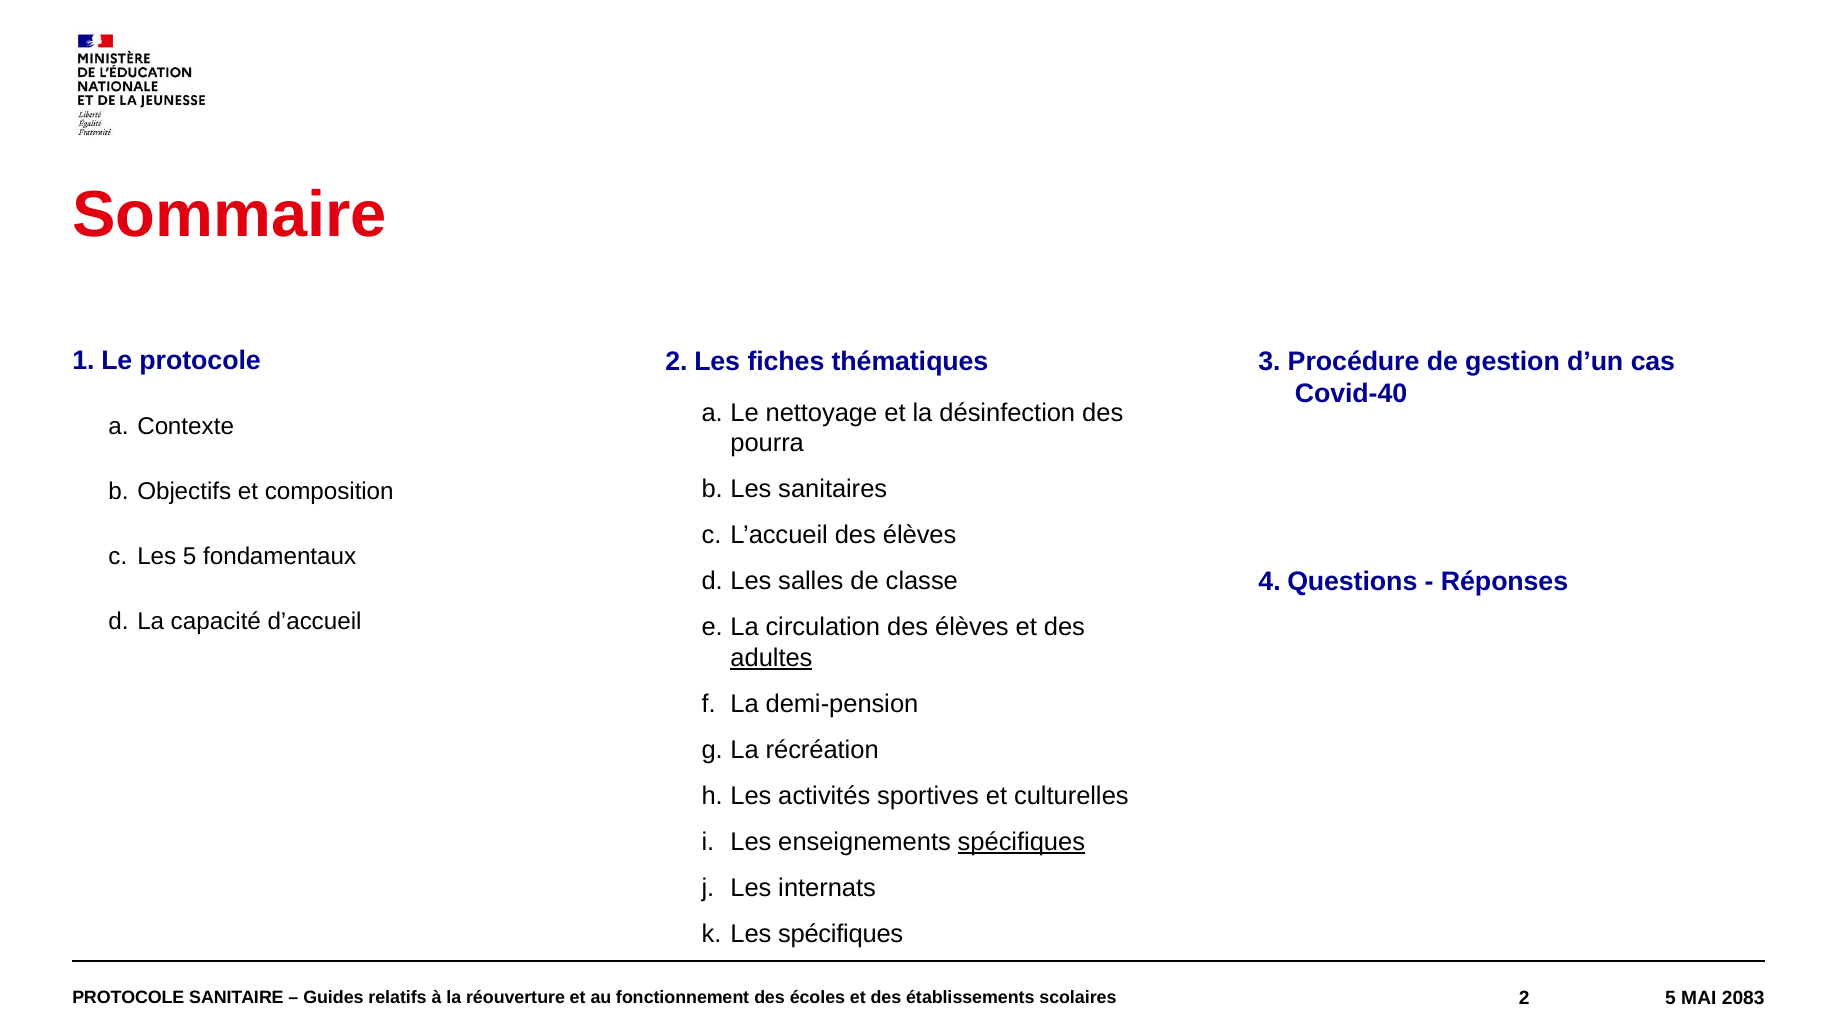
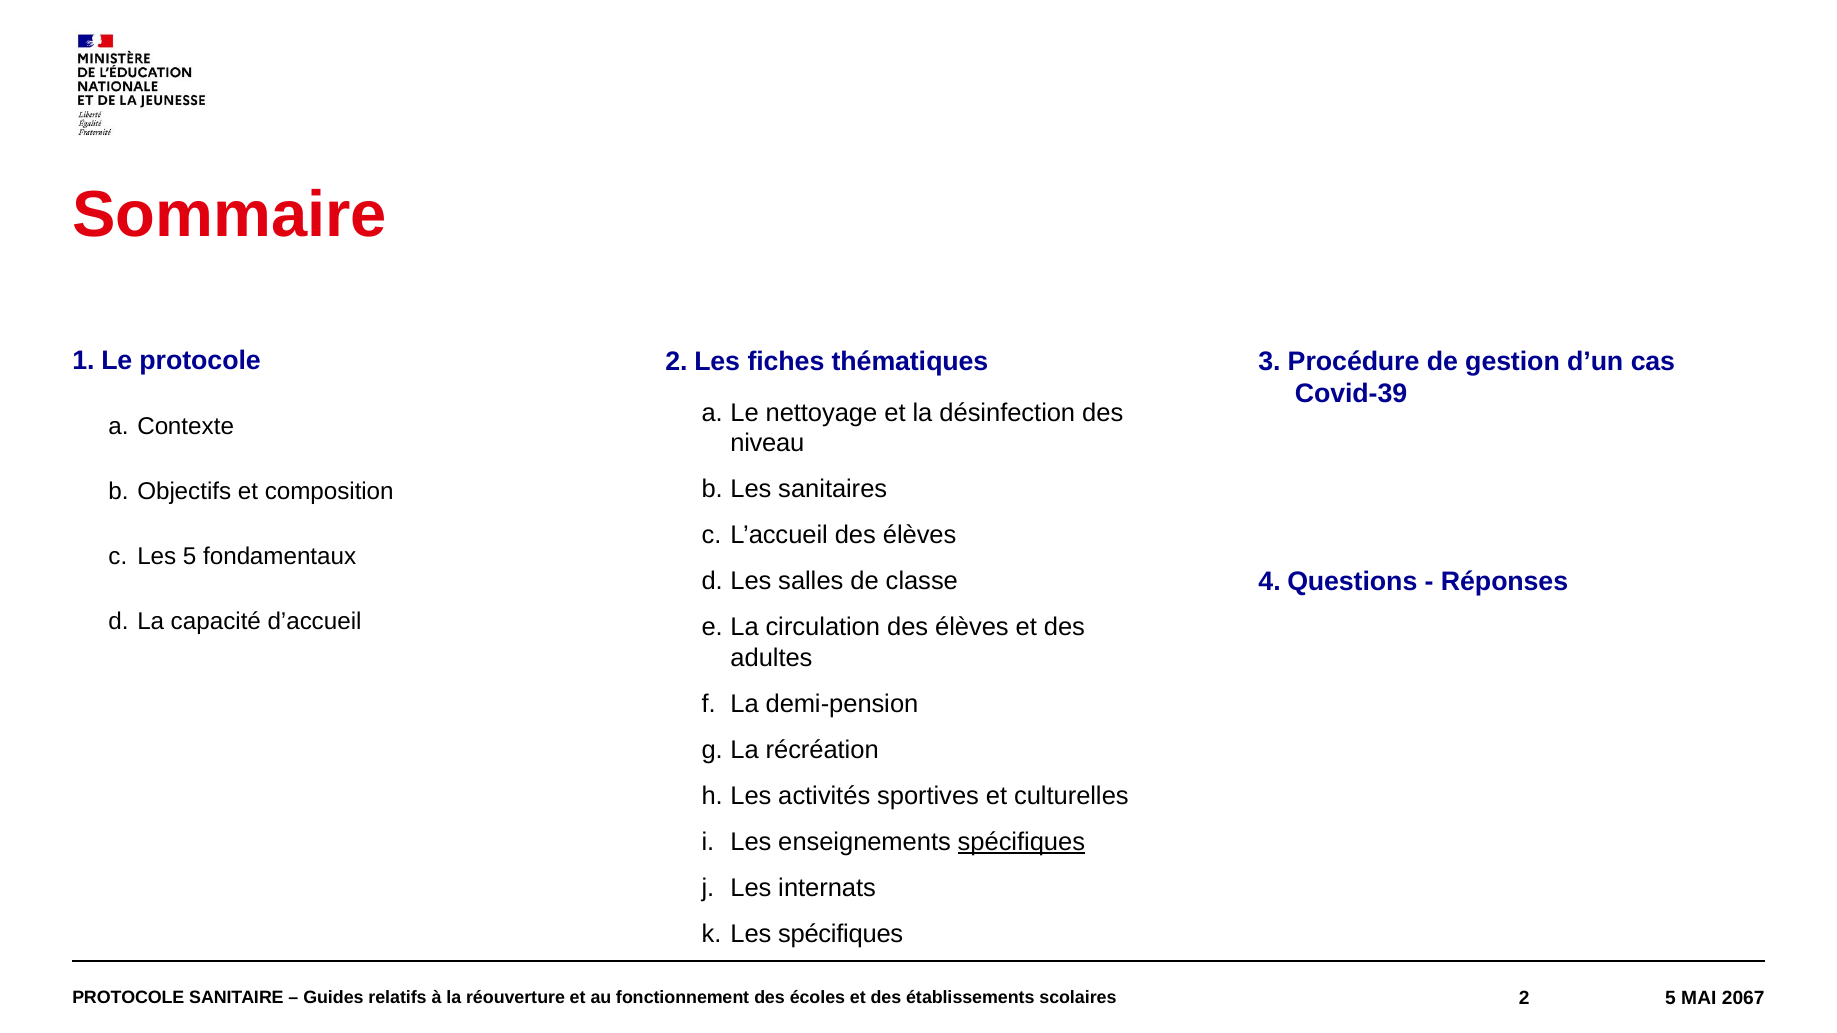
Covid-40: Covid-40 -> Covid-39 (1351, 393)
pourra: pourra -> niveau (767, 444)
adultes underline: present -> none (771, 658)
2083: 2083 -> 2067 (1743, 998)
